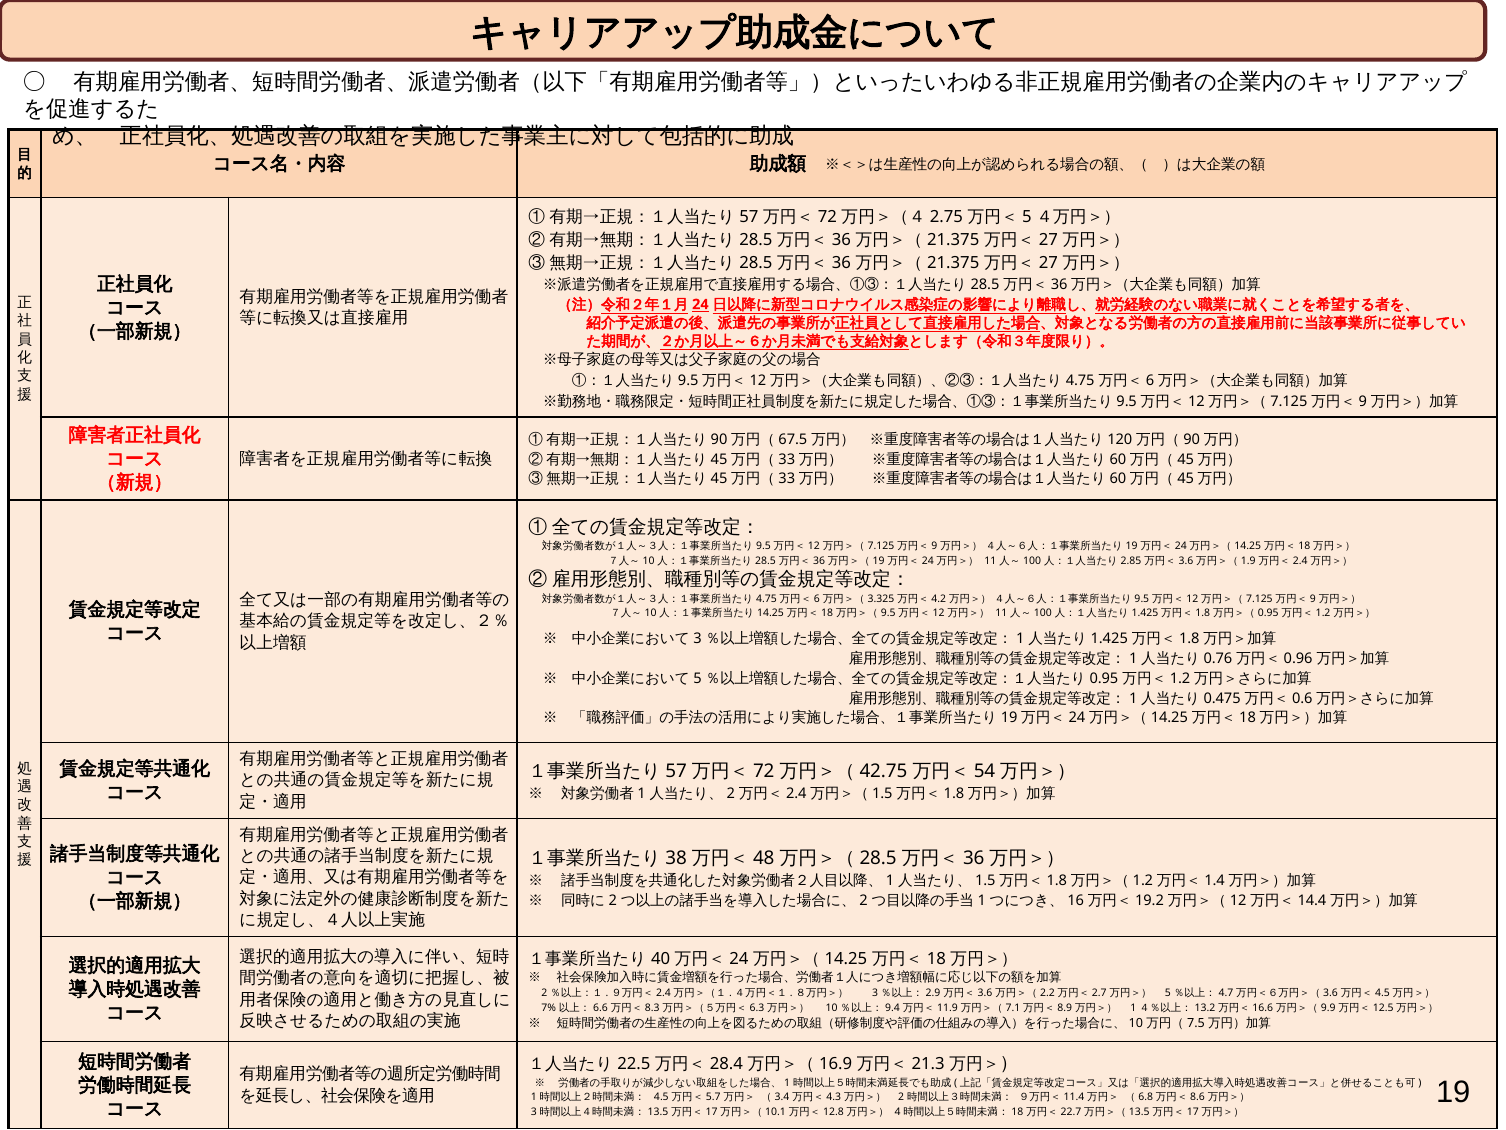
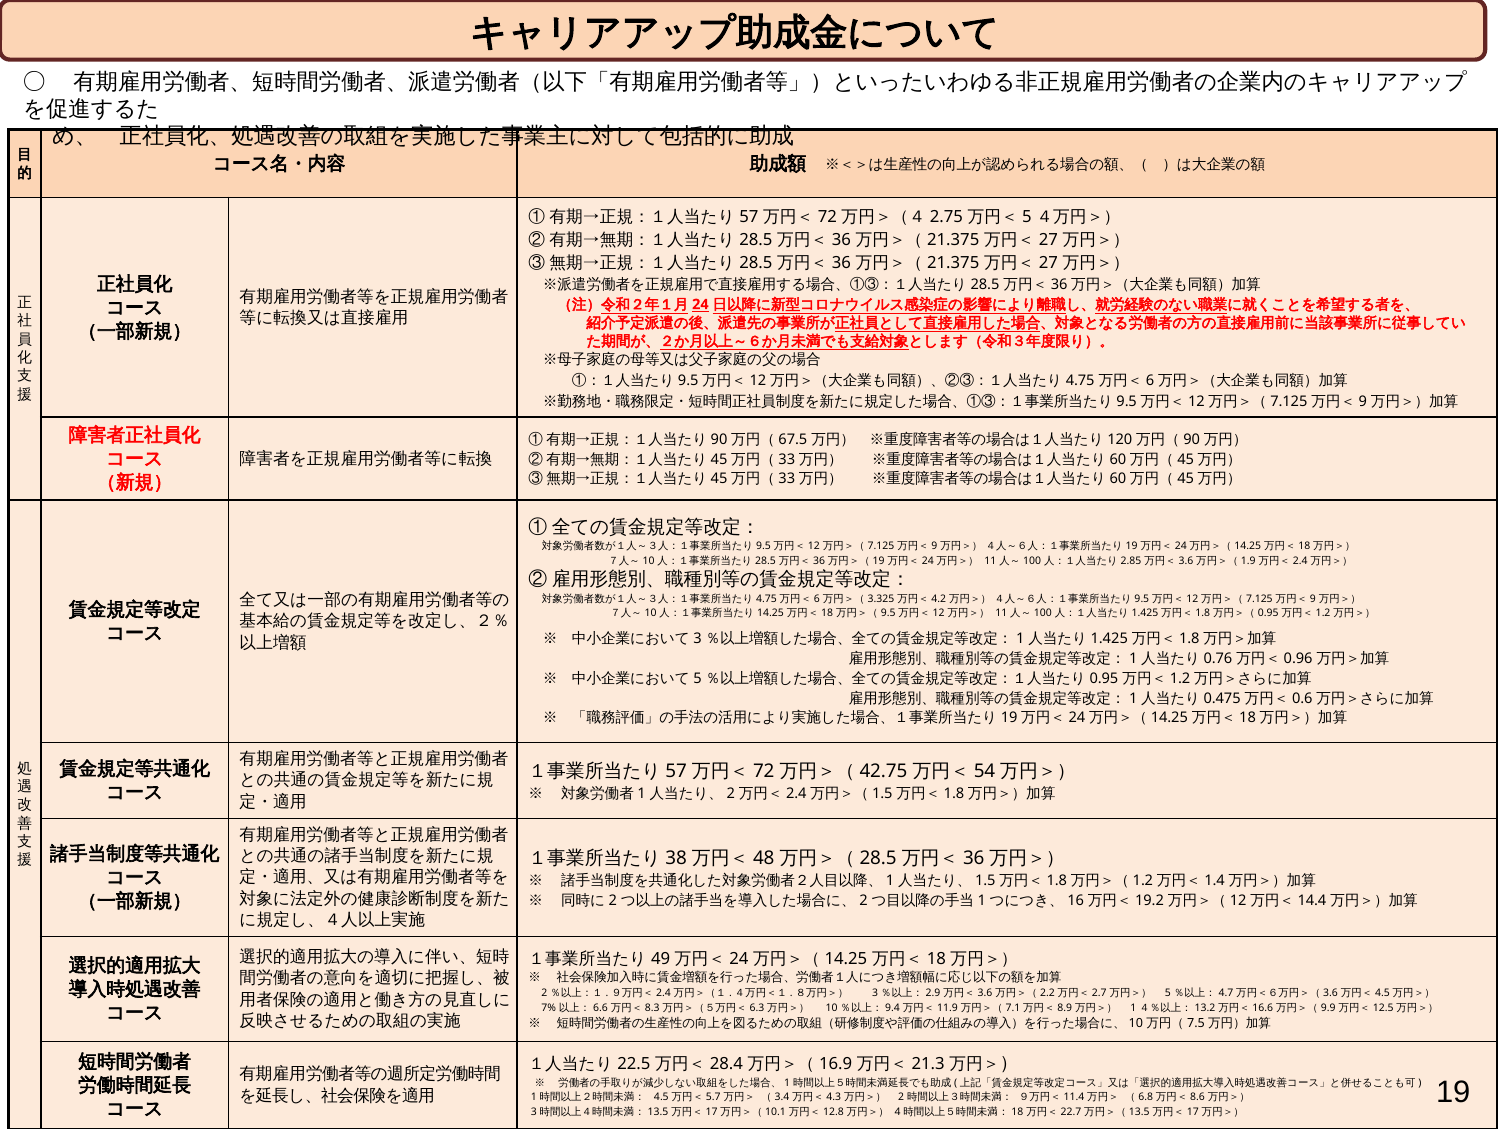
40: 40 -> 49 (661, 959)
